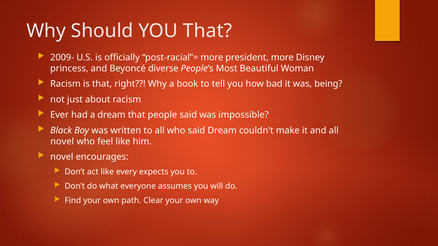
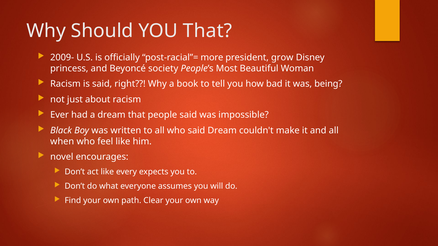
president more: more -> grow (282, 57)
diverse: diverse -> society (163, 68)
is that: that -> said (102, 84)
novel: novel -> when (62, 142)
